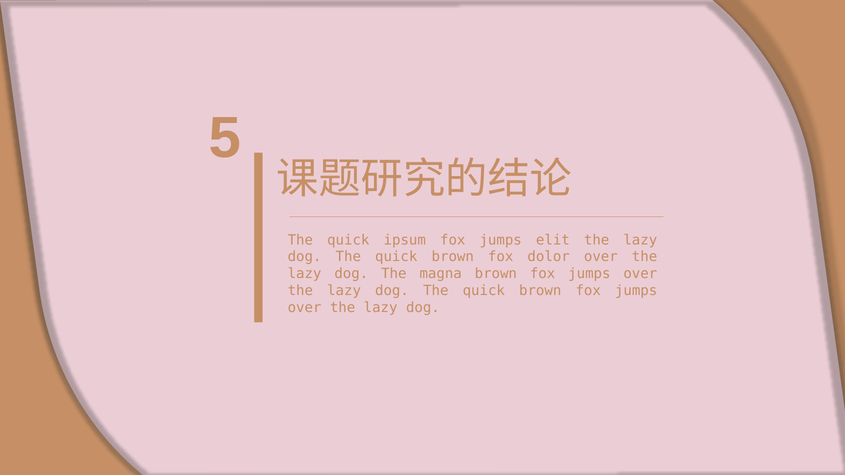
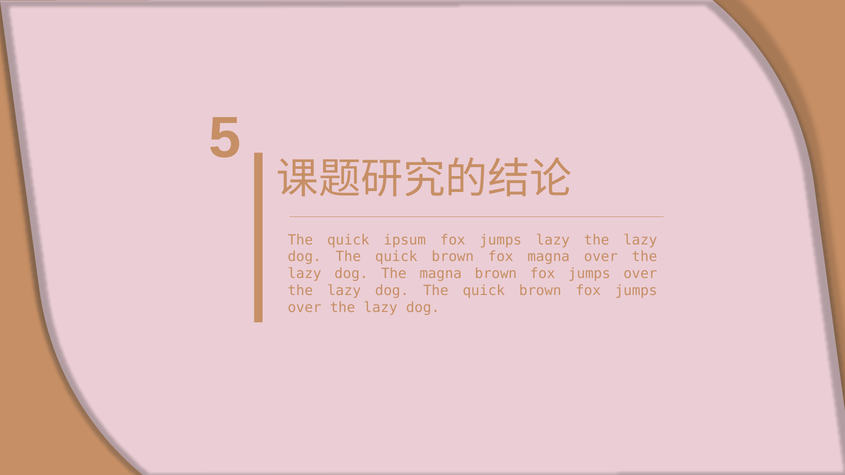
jumps elit: elit -> lazy (553, 240)
fox dolor: dolor -> magna (549, 257)
